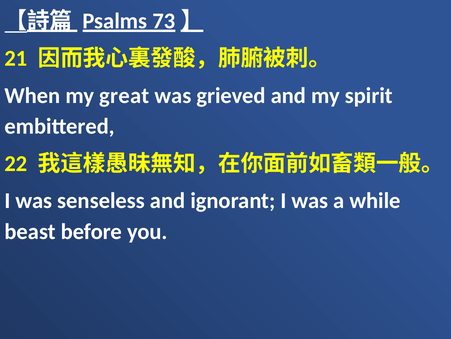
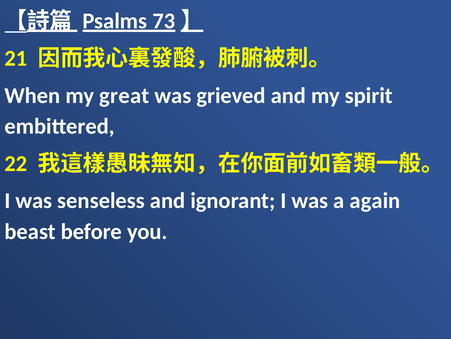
while: while -> again (375, 200)
